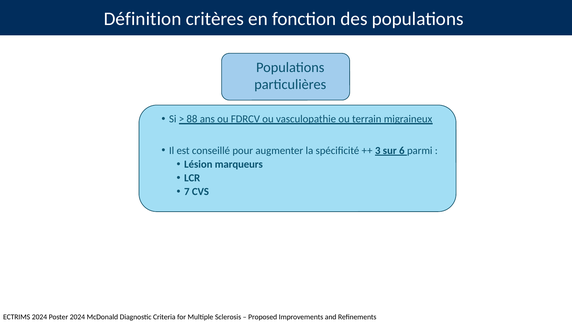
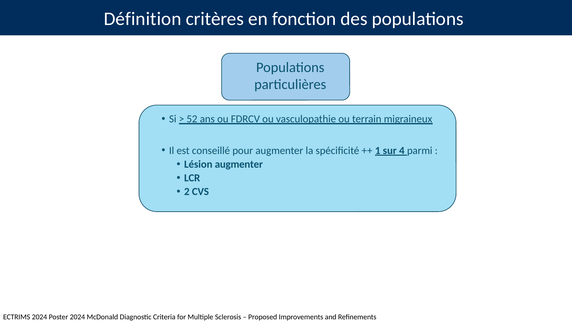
88: 88 -> 52 (192, 119)
3: 3 -> 1 (378, 150)
6: 6 -> 4 (402, 150)
Lésion marqueurs: marqueurs -> augmenter (239, 164)
7: 7 -> 2 (187, 191)
